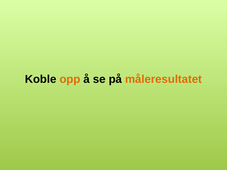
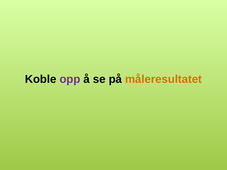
opp colour: orange -> purple (70, 79)
